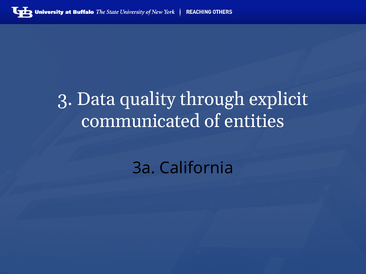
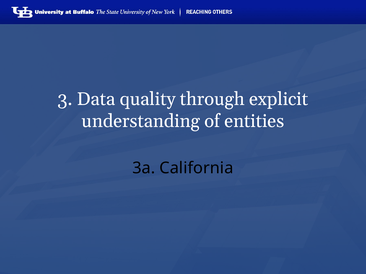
communicated: communicated -> understanding (141, 121)
